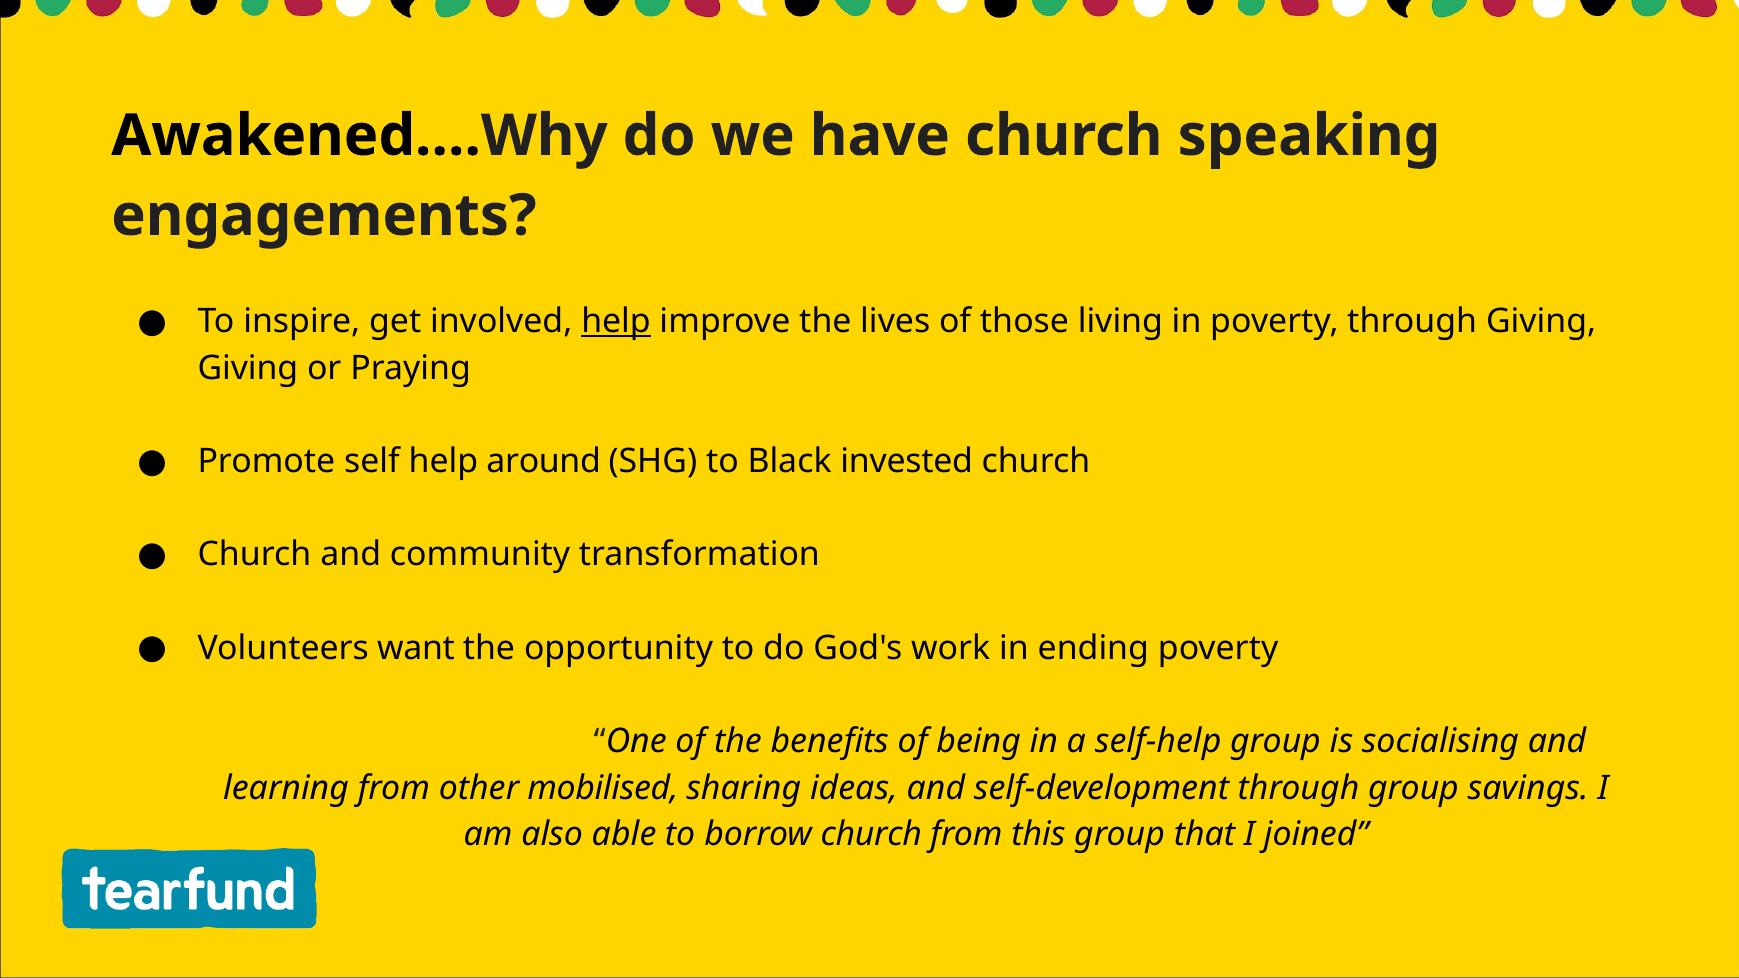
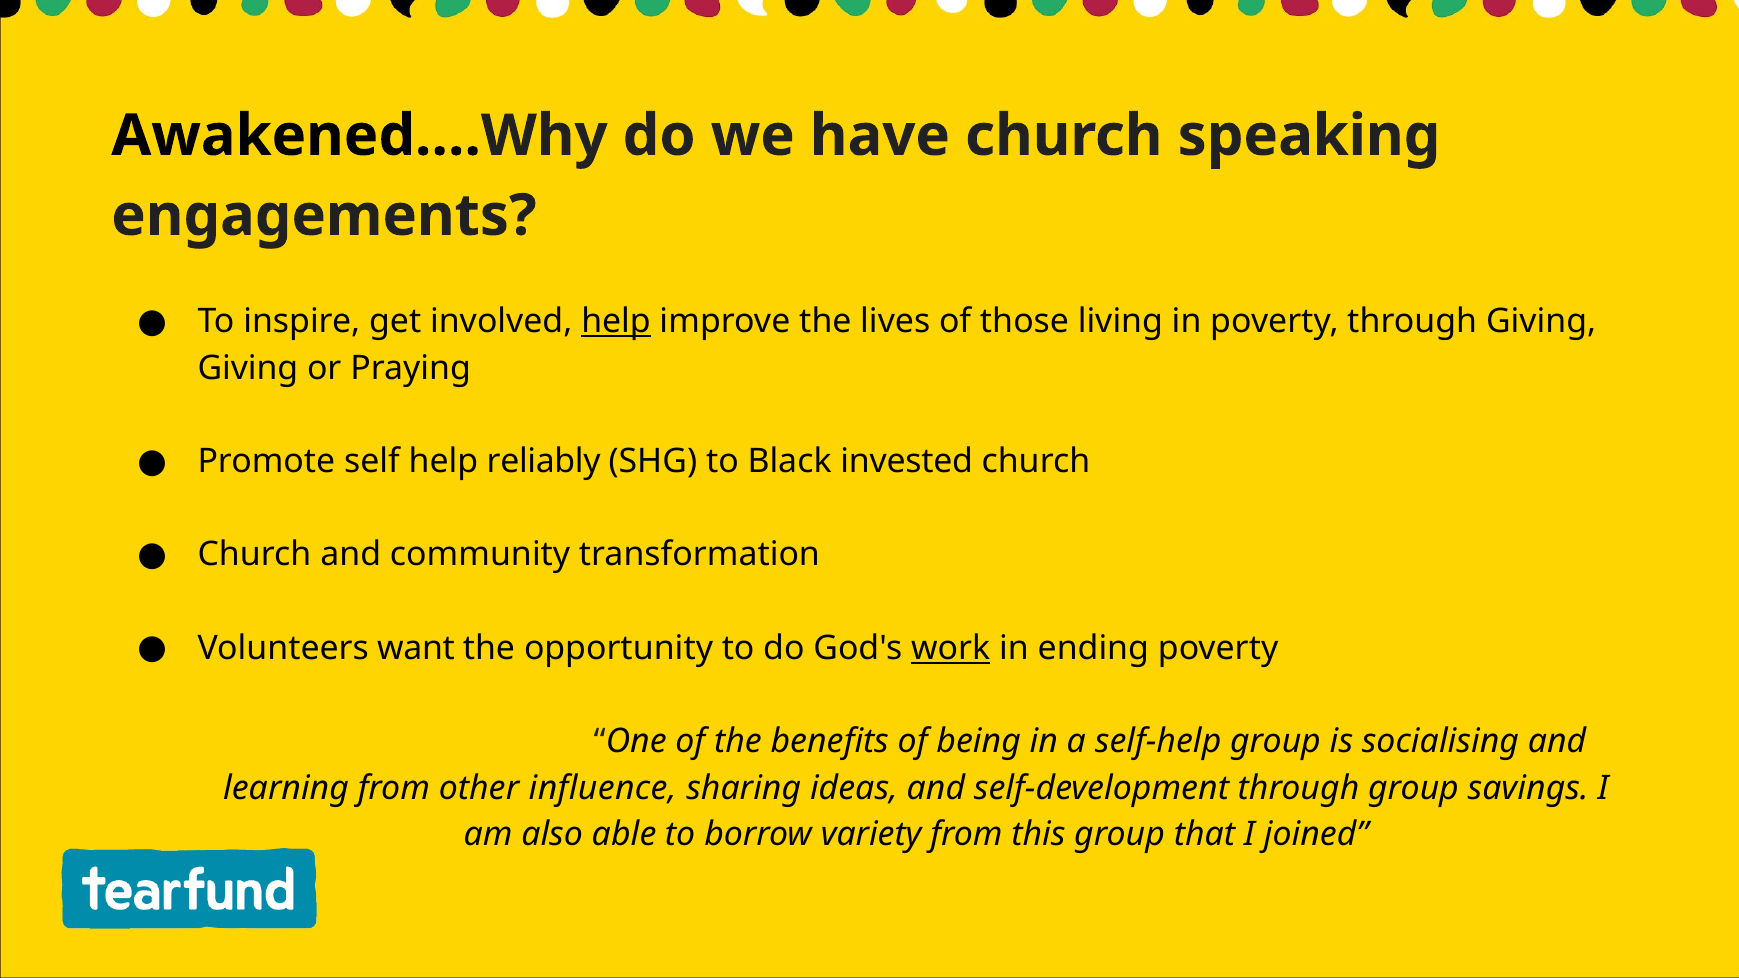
around: around -> reliably (544, 462)
work underline: none -> present (951, 648)
mobilised: mobilised -> influence (603, 788)
borrow church: church -> variety (871, 835)
